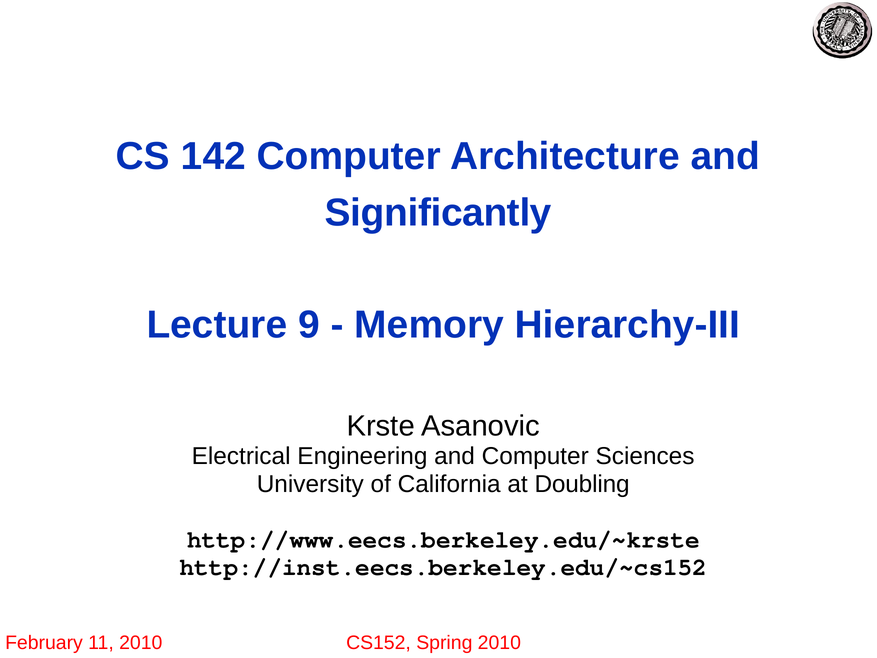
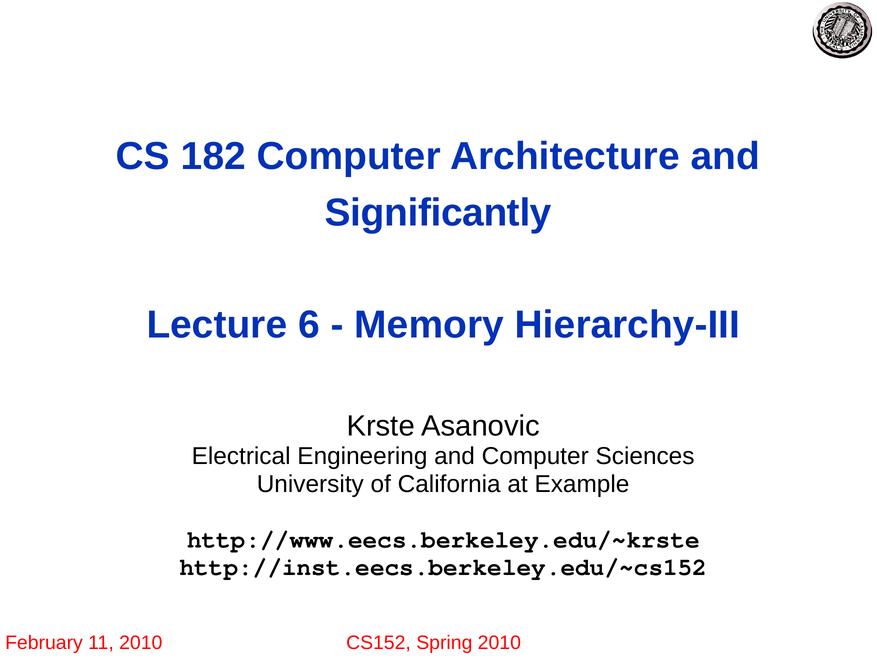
142: 142 -> 182 (213, 157)
9: 9 -> 6 (309, 325)
Doubling: Doubling -> Example (582, 484)
